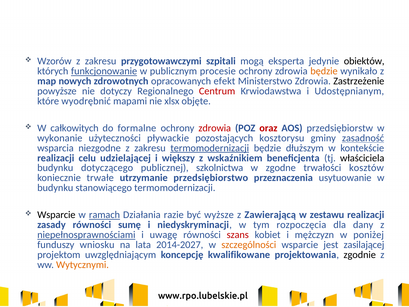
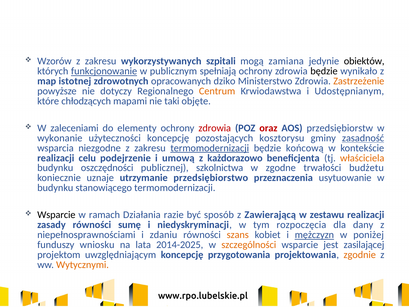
przygotowawczymi: przygotowawczymi -> wykorzystywanych (161, 61)
eksperta: eksperta -> zamiana (286, 61)
procesie: procesie -> spełniają (218, 71)
będzie colour: orange -> black (324, 71)
nowych: nowych -> istotnej (75, 81)
efekt: efekt -> dziko (225, 81)
Zastrzeżenie colour: black -> orange (359, 81)
Centrum colour: red -> orange (217, 91)
wyodrębnić: wyodrębnić -> chłodzących (86, 101)
xlsx: xlsx -> taki (172, 101)
całkowitych: całkowitych -> zaleceniami (75, 128)
formalne: formalne -> elementy (137, 128)
użyteczności pływackie: pływackie -> koncepcję (168, 138)
dłuższym: dłuższym -> końcową (305, 148)
udzielającej: udzielającej -> podejrzenie (126, 158)
większy: większy -> umową (178, 158)
wskaźnikiem: wskaźnikiem -> każdorazowo (235, 158)
właściciela colour: black -> orange (362, 158)
dotyczącego: dotyczącego -> oszczędności (107, 168)
kosztów: kosztów -> budżetu (366, 168)
trwałe: trwałe -> uznaje (100, 178)
ramach underline: present -> none (104, 215)
wyższe: wyższe -> sposób (219, 215)
niepełnosprawnościami underline: present -> none (86, 235)
uwagę: uwagę -> zdaniu (163, 235)
szans colour: red -> orange (238, 235)
mężczyzn underline: none -> present (314, 235)
2014-2027: 2014-2027 -> 2014-2025 (180, 245)
kwalifikowane: kwalifikowane -> przygotowania (239, 254)
zgodnie colour: black -> orange (360, 254)
